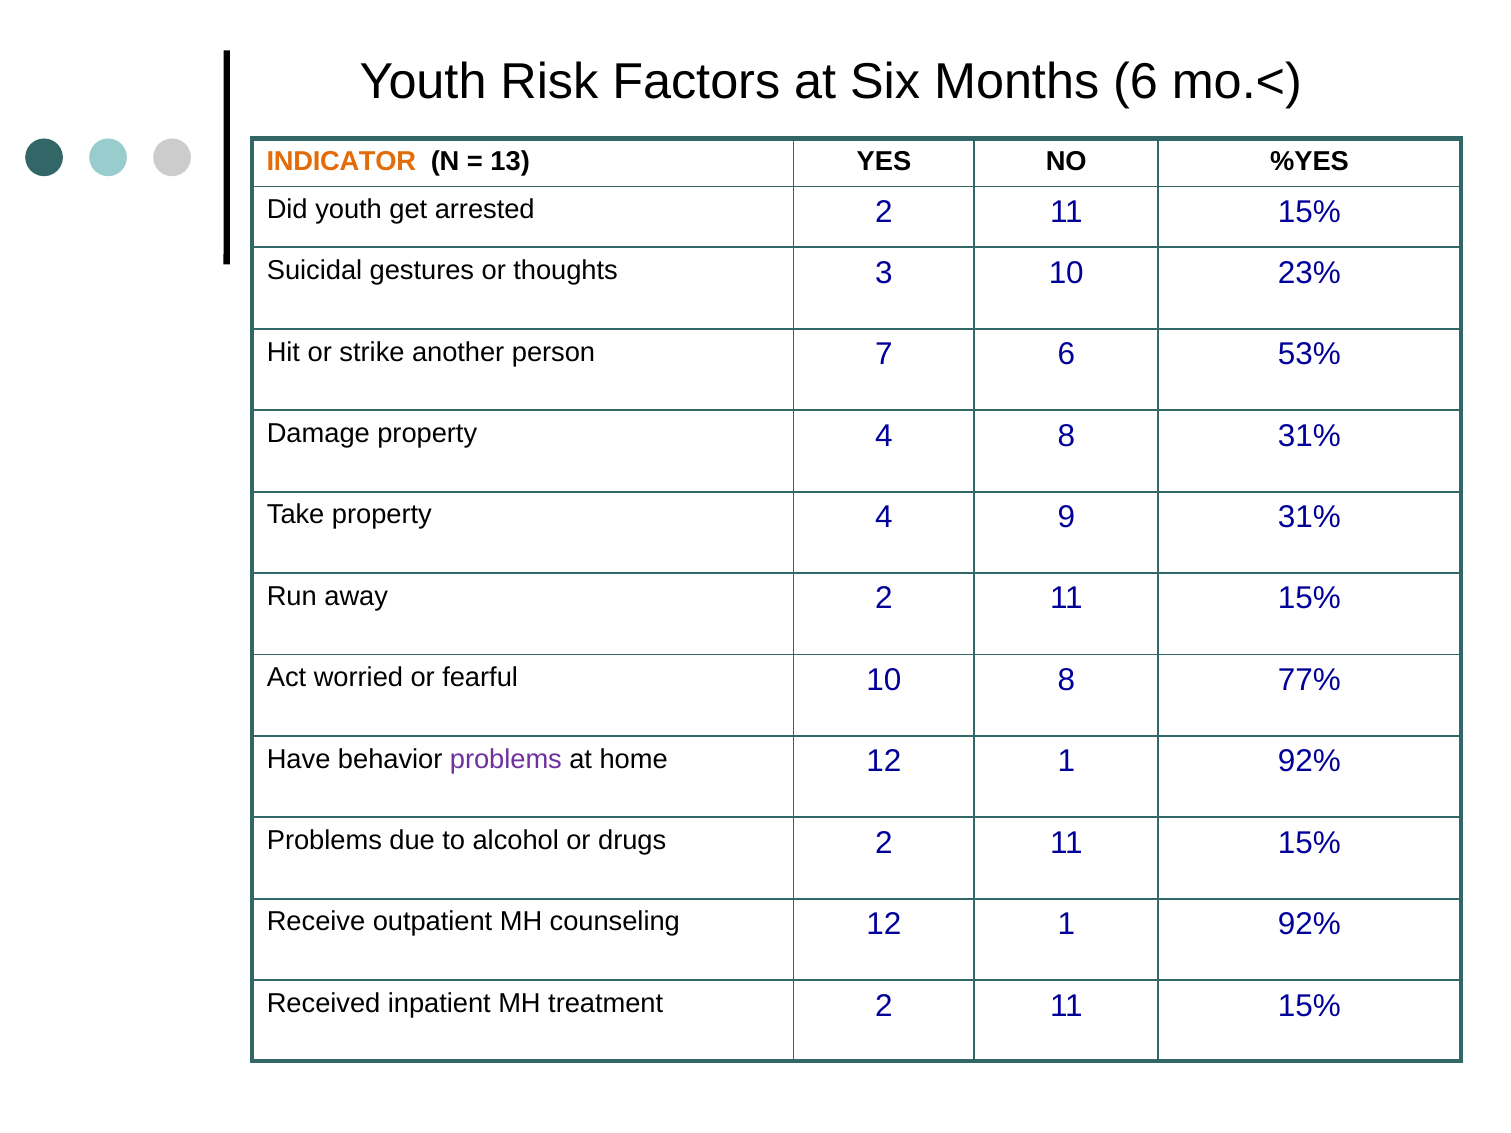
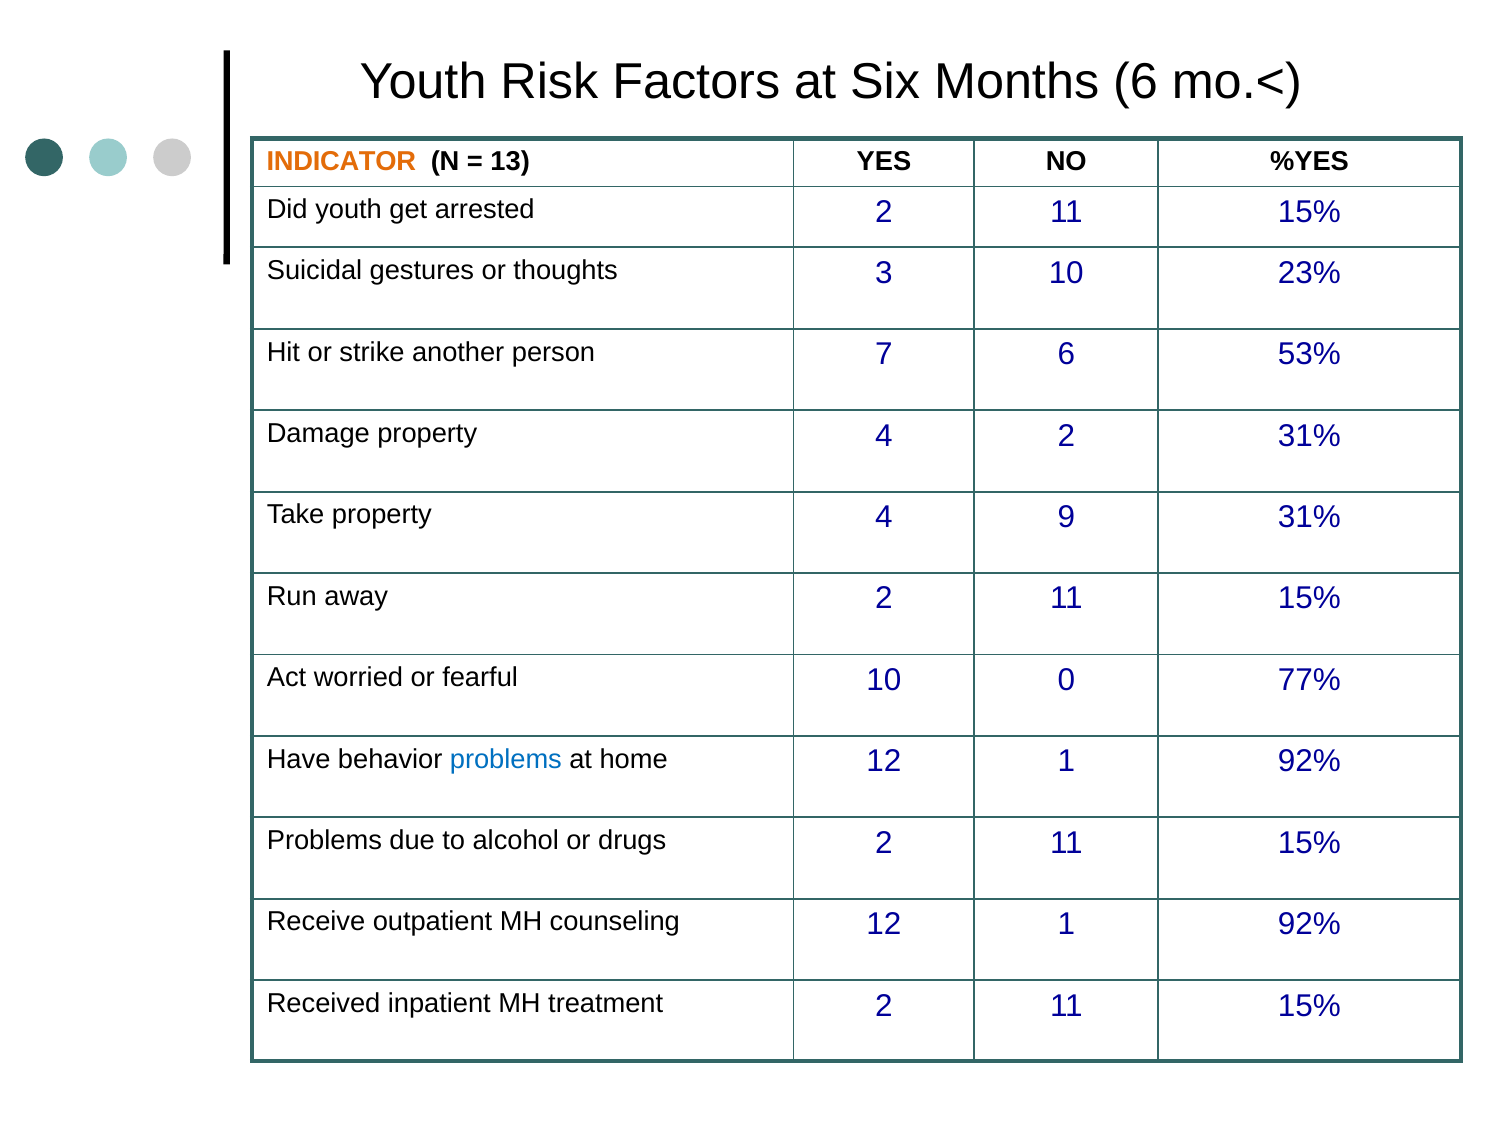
4 8: 8 -> 2 (1066, 436)
10 8: 8 -> 0 (1066, 680)
problems colour: purple -> blue (506, 759)
